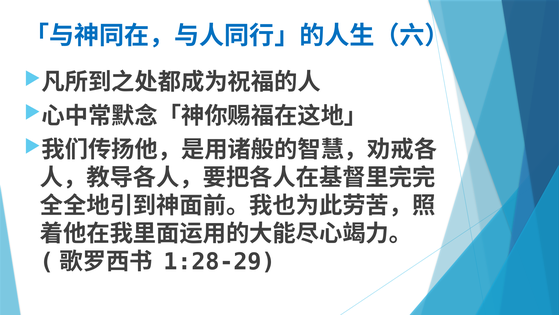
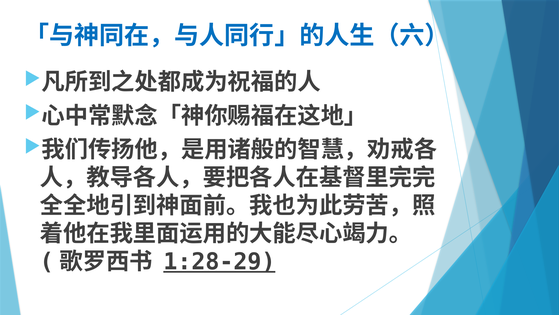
1:28-29 underline: none -> present (219, 261)
